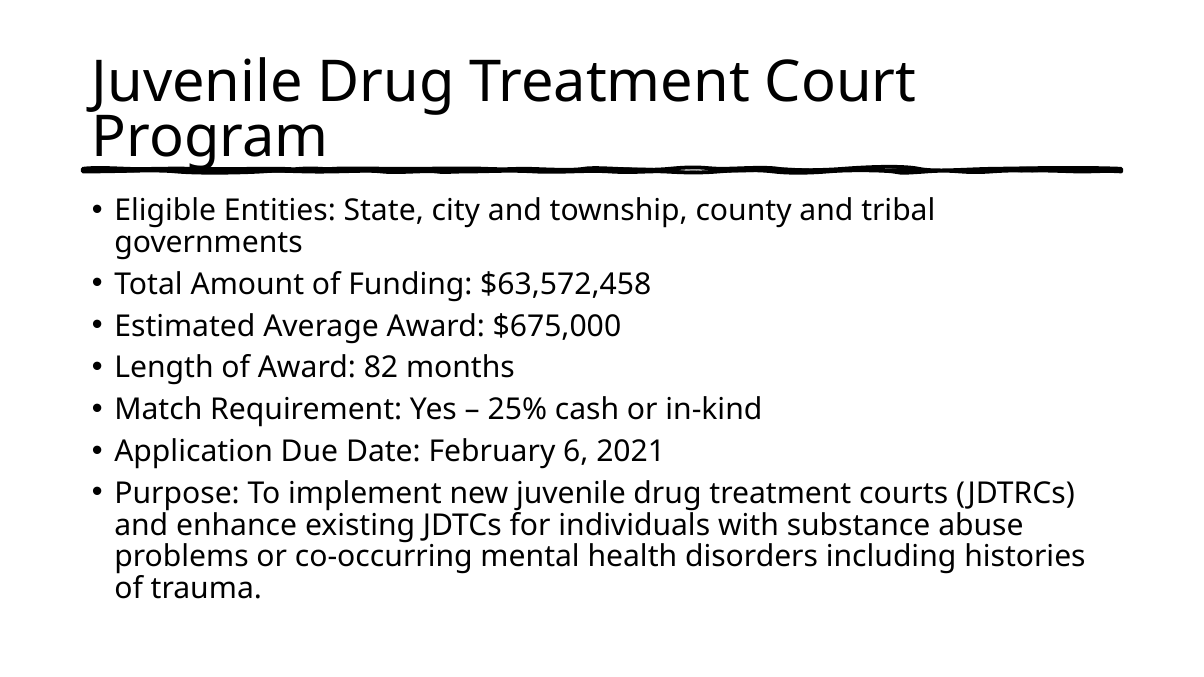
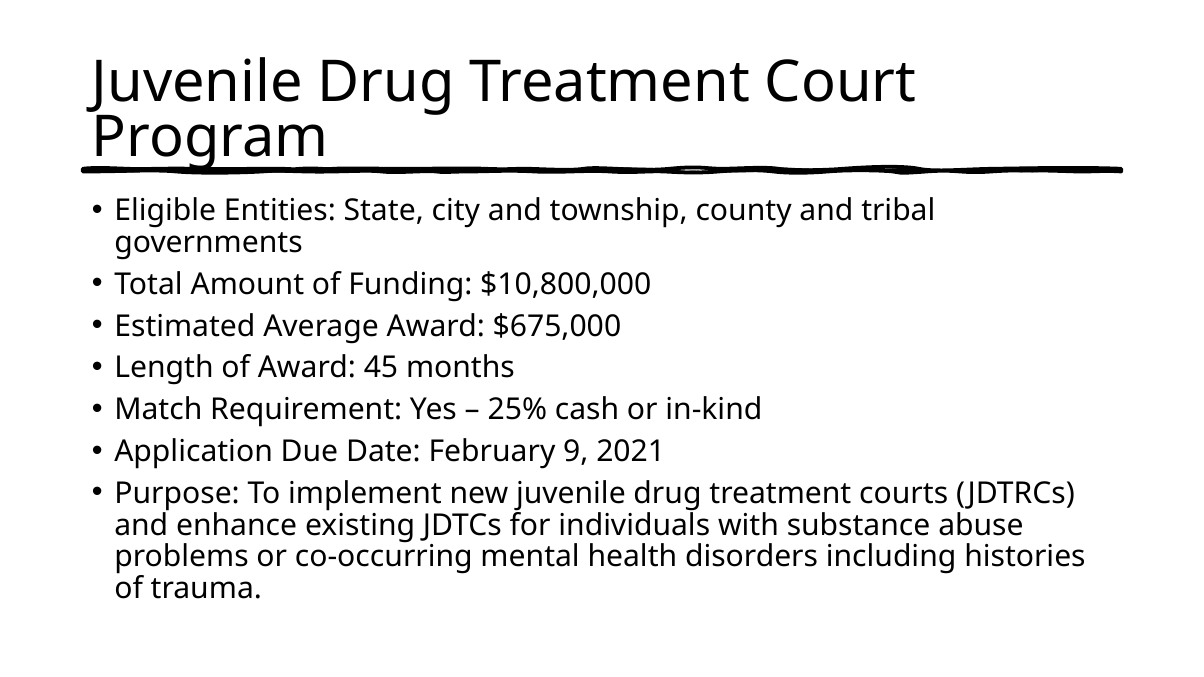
$63,572,458: $63,572,458 -> $10,800,000 (566, 284)
82: 82 -> 45 (381, 368)
6: 6 -> 9 (576, 452)
